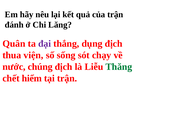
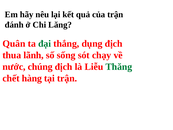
đại colour: purple -> green (45, 44)
viện: viện -> lãnh (34, 55)
hiểm: hiểm -> hàng (32, 78)
